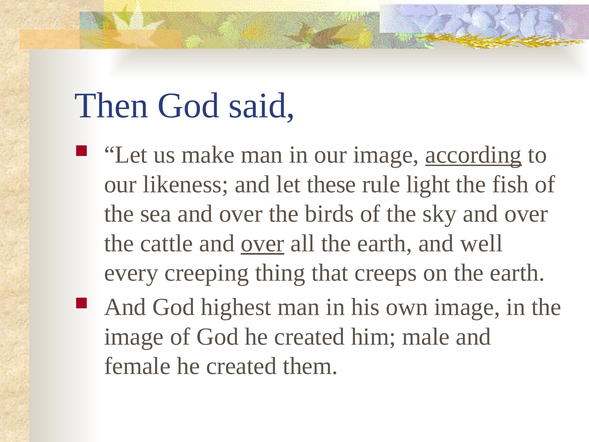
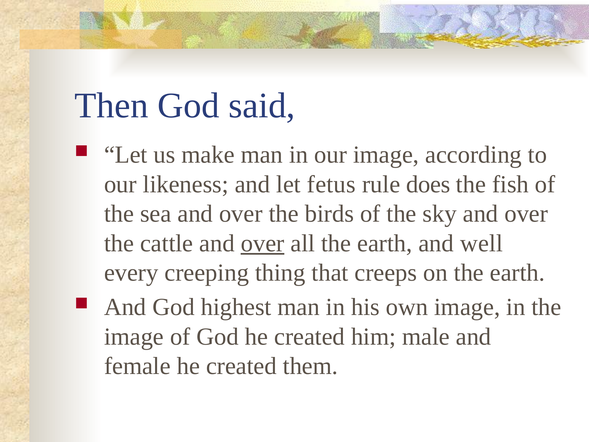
according underline: present -> none (474, 155)
these: these -> fetus (331, 184)
light: light -> does (428, 184)
